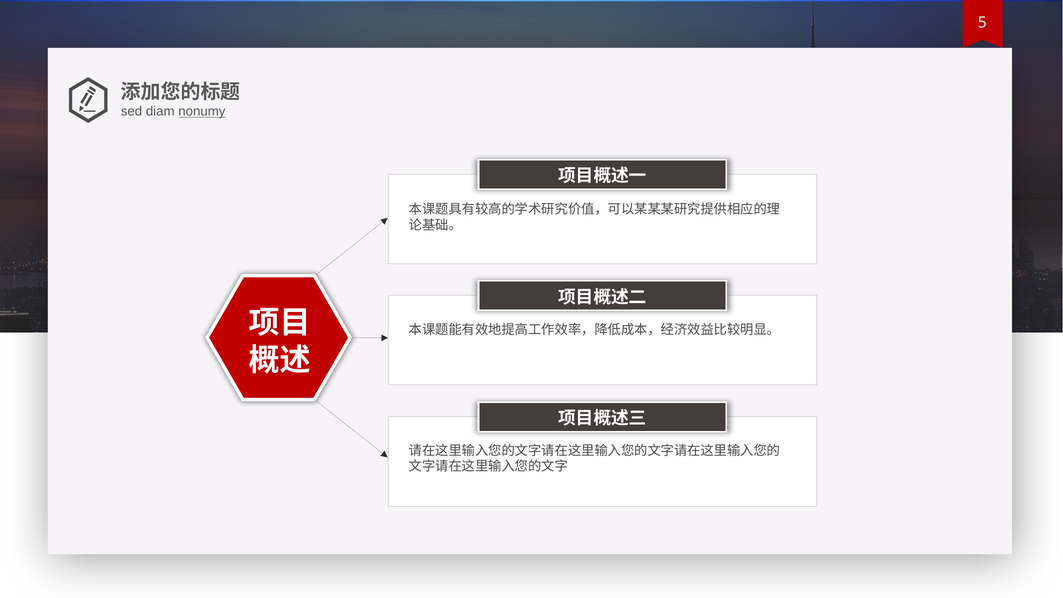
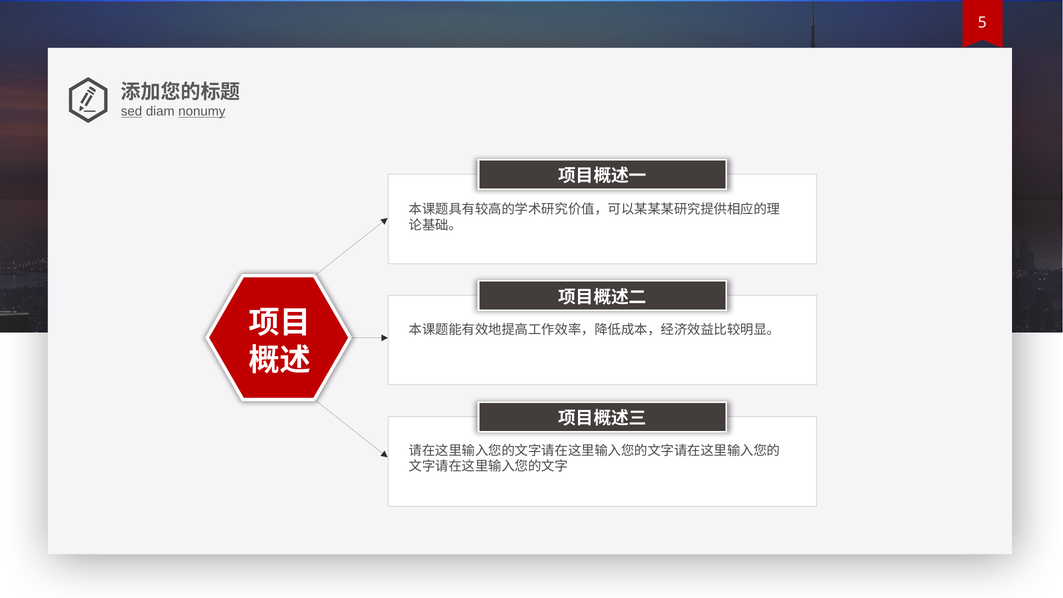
sed underline: none -> present (132, 112)
